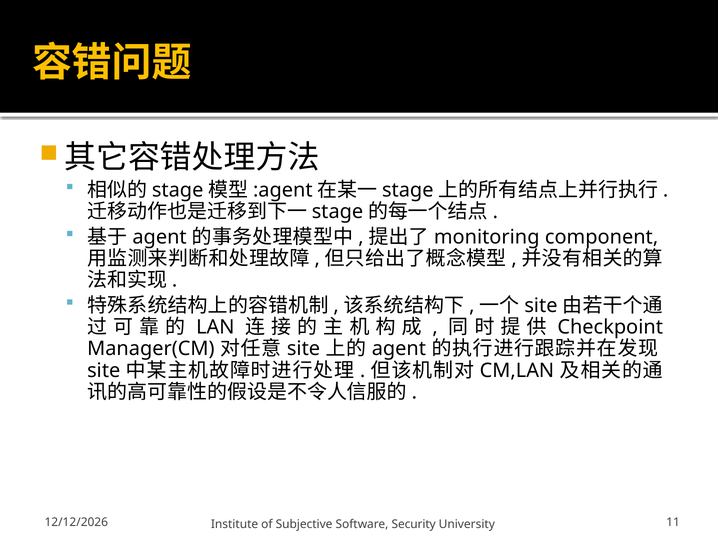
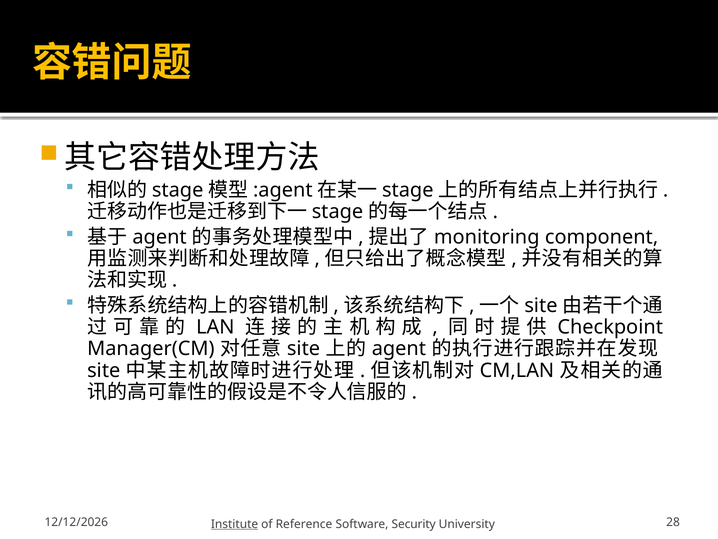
Institute underline: none -> present (235, 524)
Subjective: Subjective -> Reference (304, 524)
11: 11 -> 28 (673, 522)
